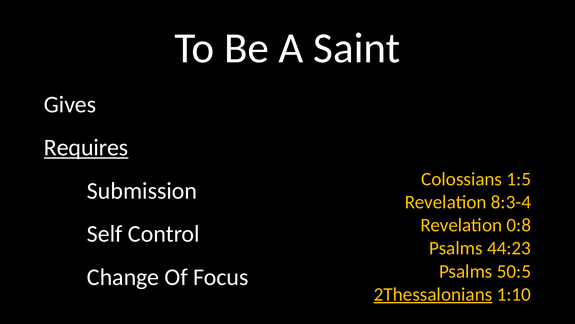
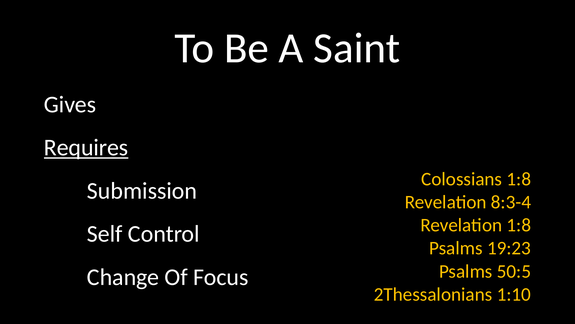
Colossians 1:5: 1:5 -> 1:8 (519, 179)
Revelation 0:8: 0:8 -> 1:8 (519, 225)
44:23: 44:23 -> 19:23 (509, 248)
2Thessalonians underline: present -> none (433, 294)
